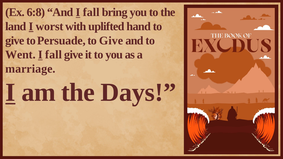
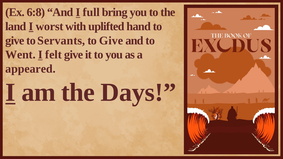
And I fall: fall -> full (91, 12)
Persuade: Persuade -> Servants (61, 41)
fall: fall -> felt (54, 55)
marriage: marriage -> appeared (30, 69)
